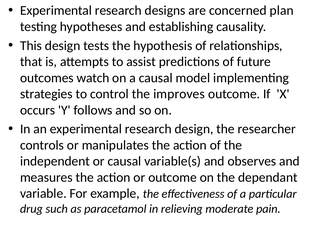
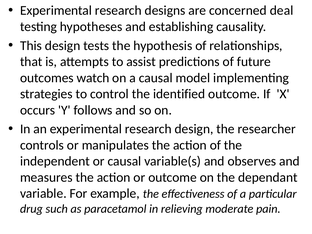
plan: plan -> deal (282, 11)
improves: improves -> identified (179, 94)
